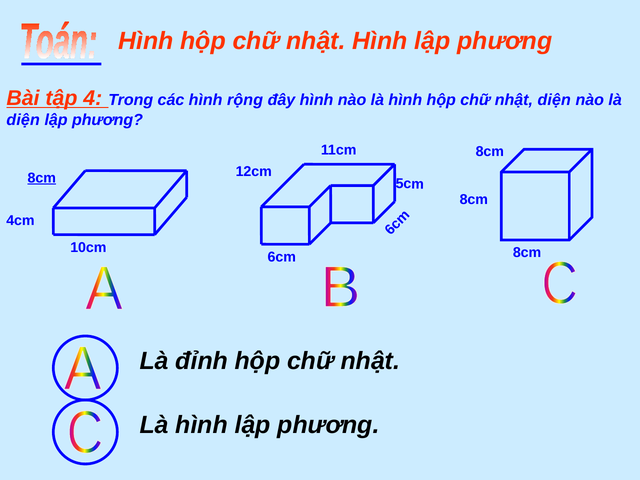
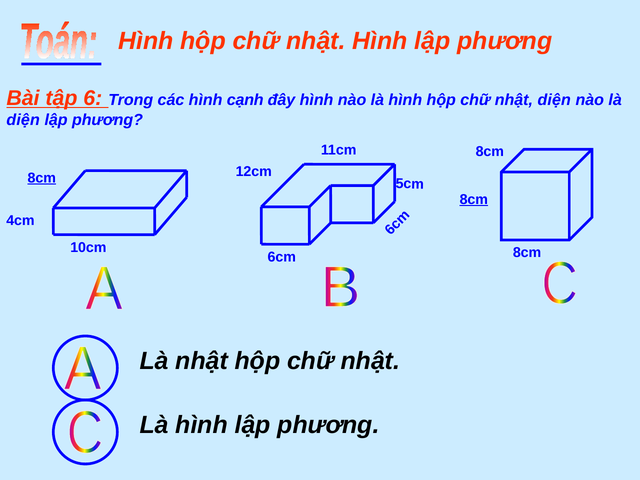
tập 4: 4 -> 6 (93, 98)
rộng: rộng -> cạnh (245, 100)
8cm underline: none -> present (474, 199)
Là đỉnh: đỉnh -> nhật (202, 361)
